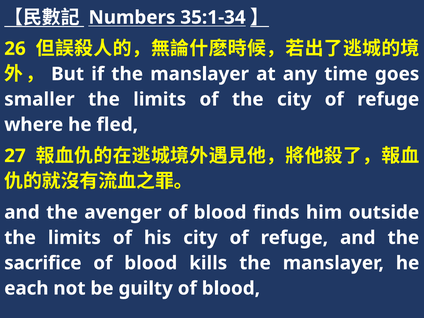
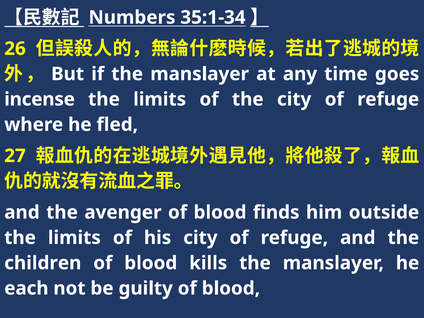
smaller: smaller -> incense (40, 99)
sacrifice: sacrifice -> children (43, 263)
